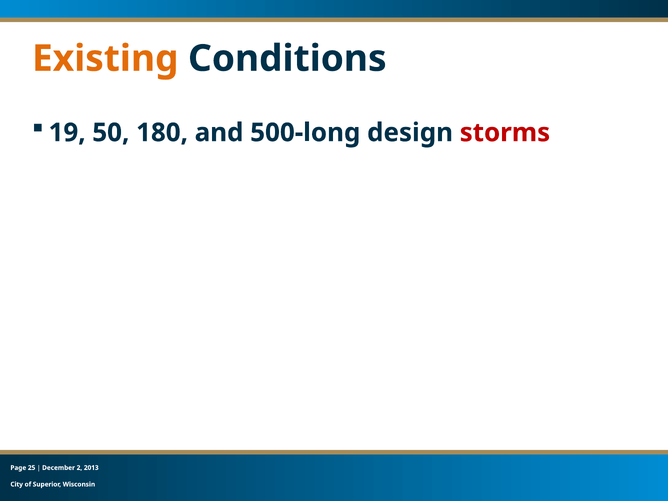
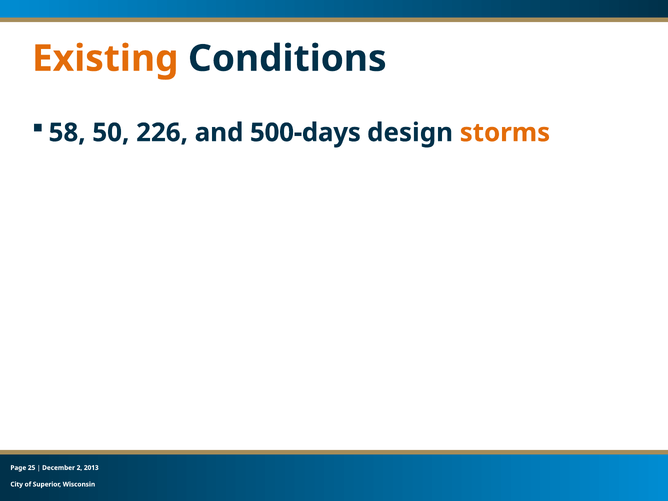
19: 19 -> 58 (67, 133)
180: 180 -> 226 (162, 133)
500-long: 500-long -> 500-days (305, 133)
storms colour: red -> orange (505, 133)
